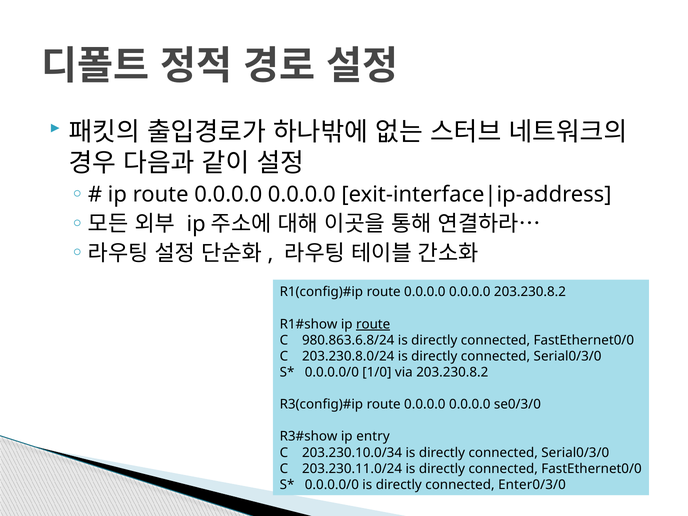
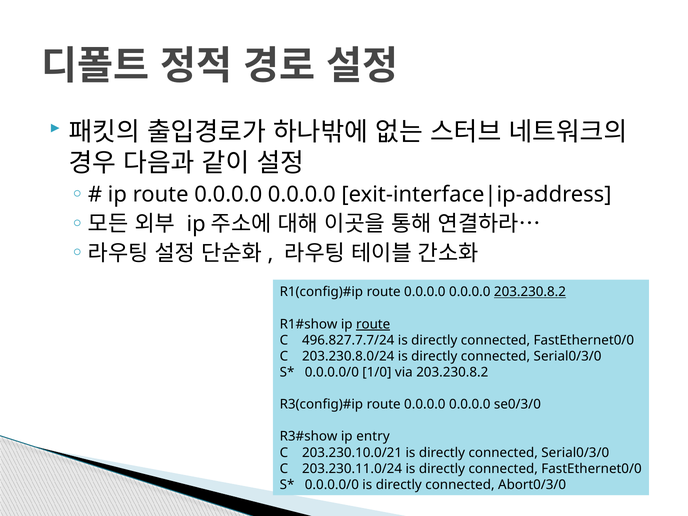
203.230.8.2 underline: none -> present (530, 292)
980.863.6.8/24: 980.863.6.8/24 -> 496.827.7.7/24 (348, 340)
203.230.10.0/34: 203.230.10.0/34 -> 203.230.10.0/21 (352, 453)
Enter0/3/0: Enter0/3/0 -> Abort0/3/0 (532, 485)
